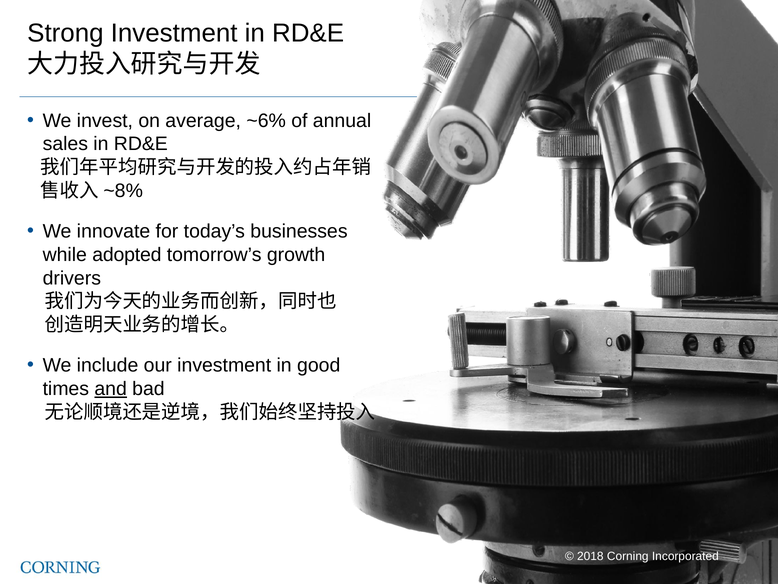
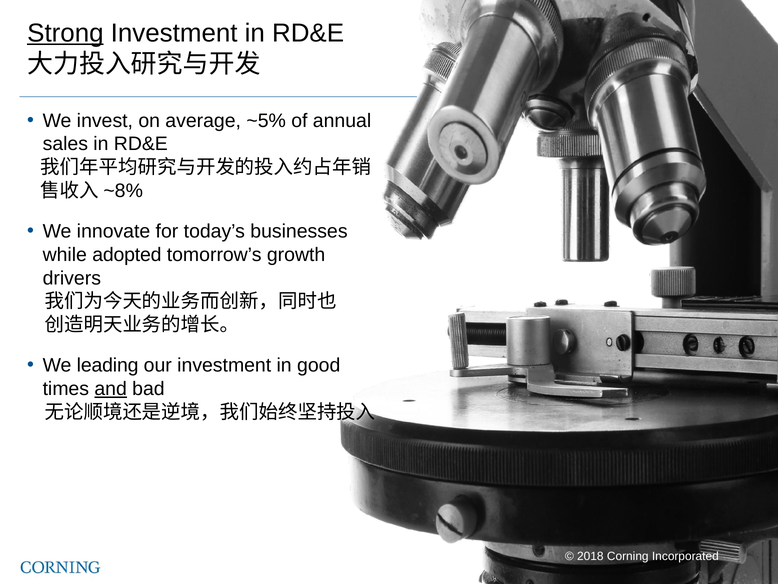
Strong underline: none -> present (65, 33)
~6%: ~6% -> ~5% (266, 121)
include: include -> leading (108, 365)
